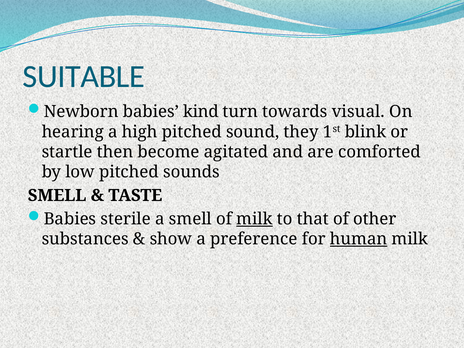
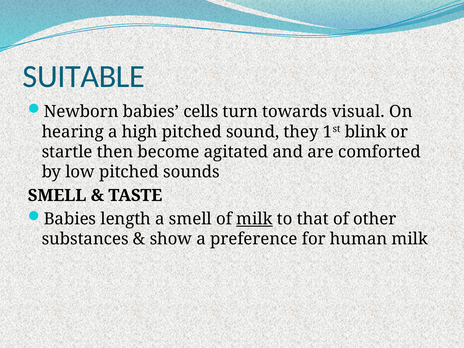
kind: kind -> cells (201, 112)
sterile: sterile -> length (126, 219)
human underline: present -> none (359, 239)
